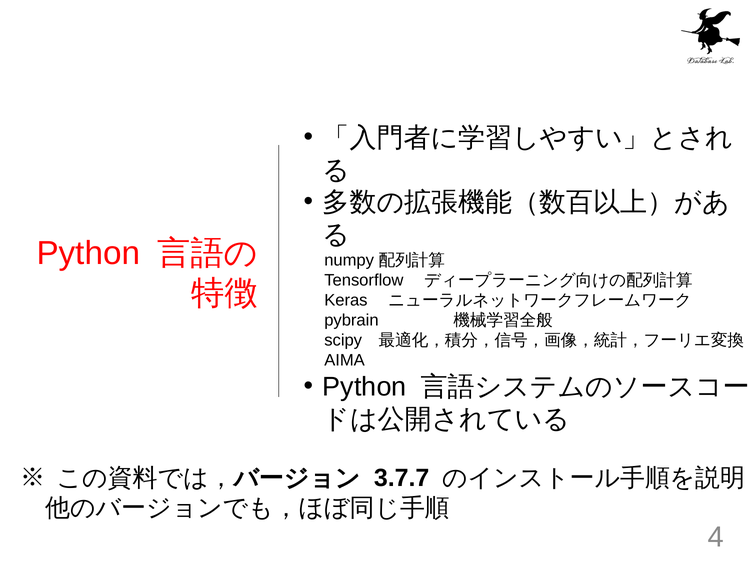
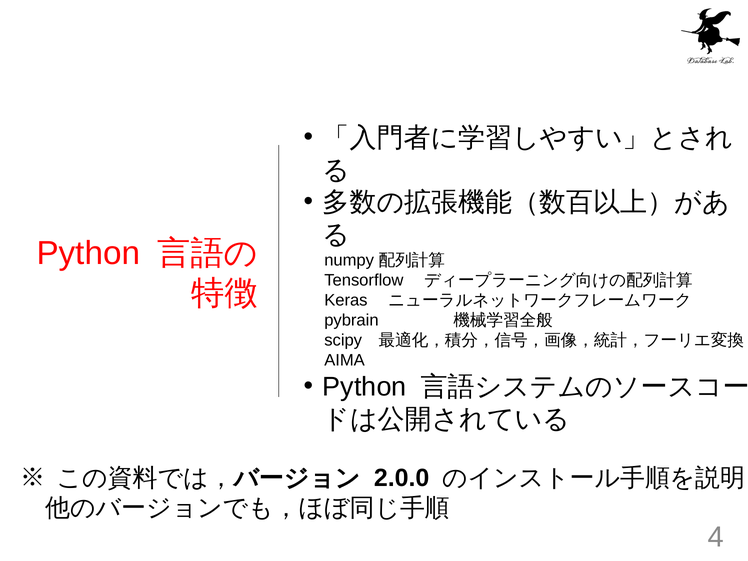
3.7.7: 3.7.7 -> 2.0.0 (402, 478)
